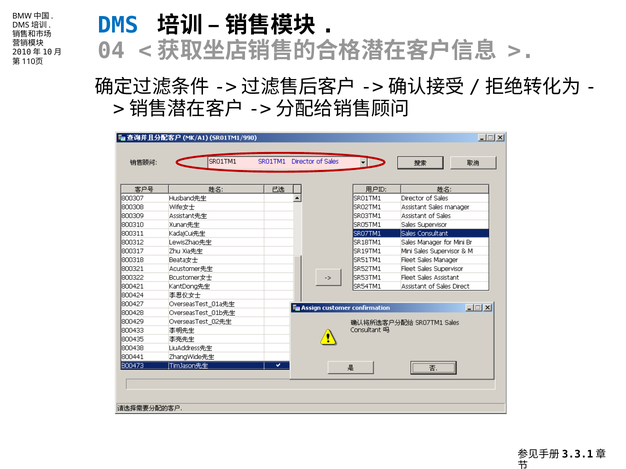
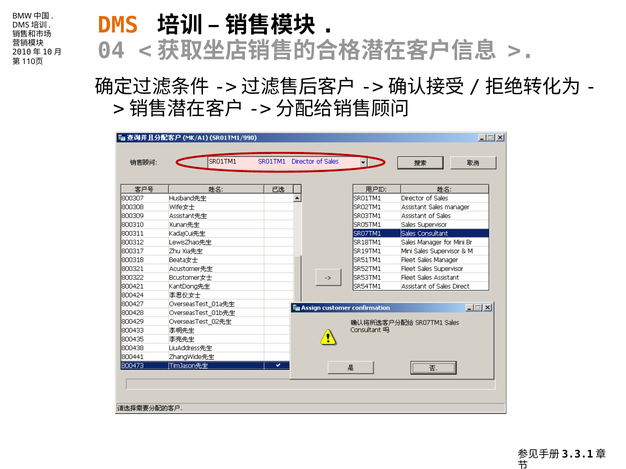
DMS colour: blue -> orange (118, 25)
